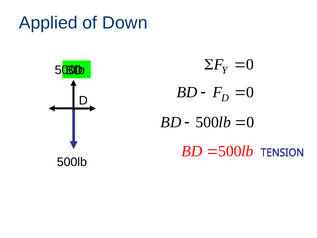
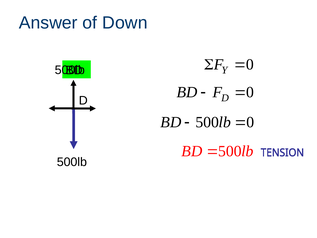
Applied: Applied -> Answer (48, 23)
